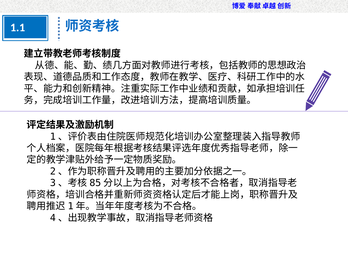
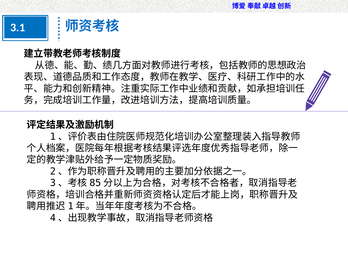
1.1: 1.1 -> 3.1 (18, 28)
